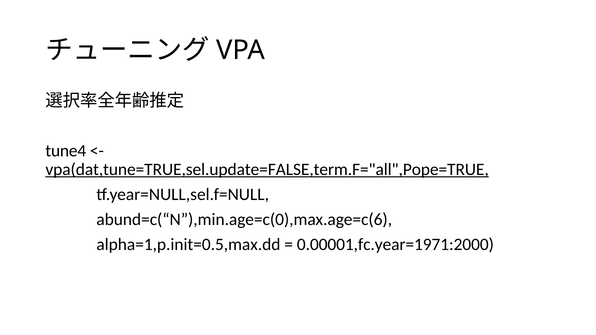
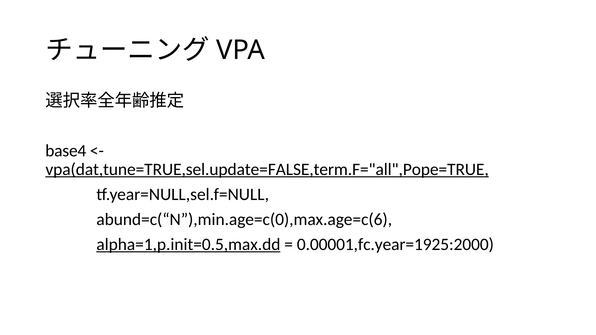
tune4: tune4 -> base4 (66, 151)
alpha=1,p.init=0.5,max.dd underline: none -> present (188, 244)
0.00001,fc.year=1971:2000: 0.00001,fc.year=1971:2000 -> 0.00001,fc.year=1925:2000 (395, 244)
